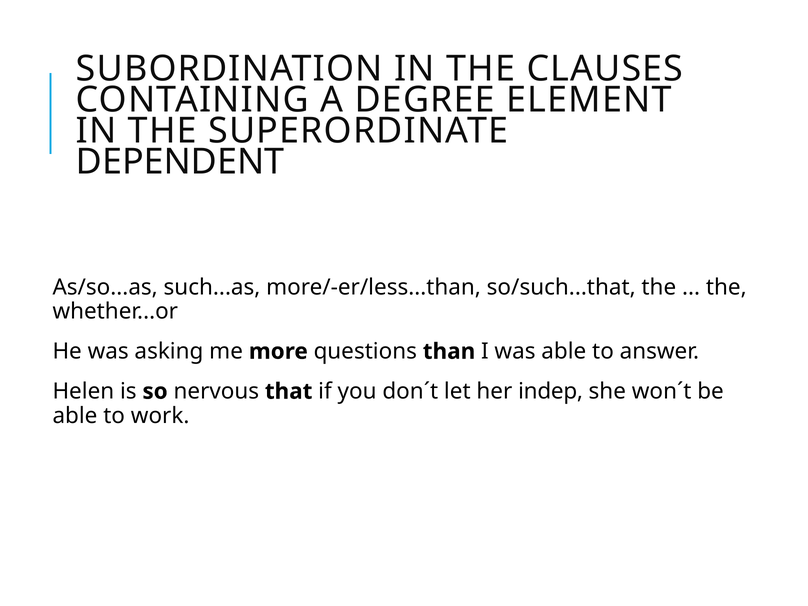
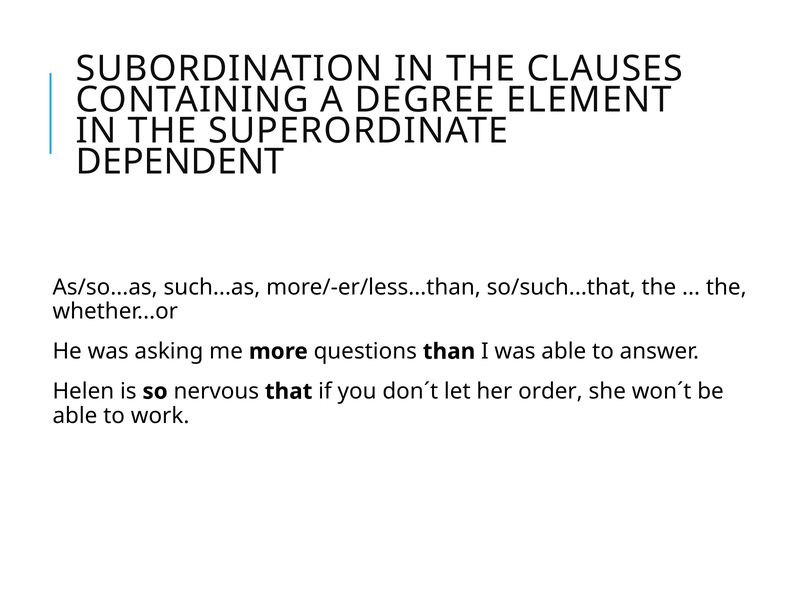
indep: indep -> order (550, 391)
